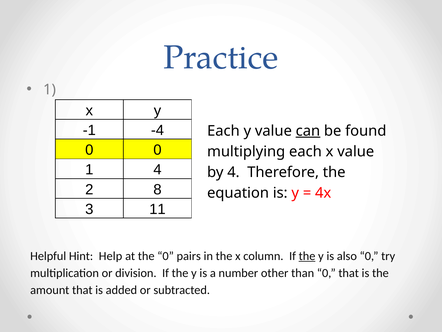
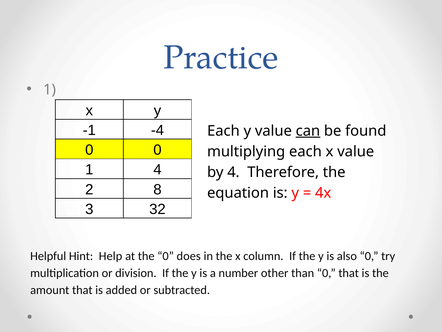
11: 11 -> 32 (157, 209)
pairs: pairs -> does (189, 256)
the underline: present -> none (307, 256)
